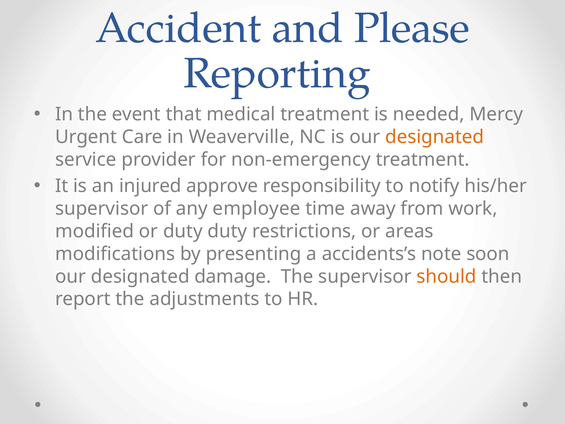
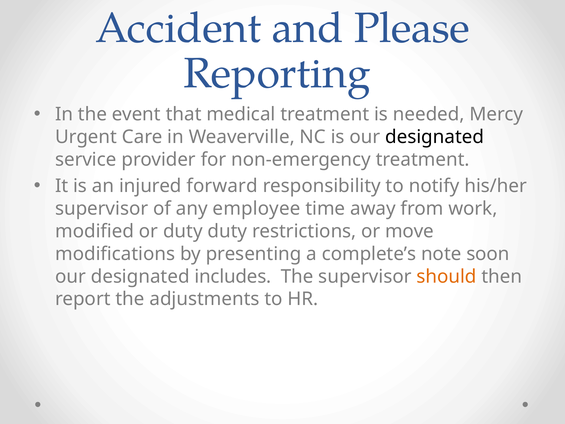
designated colour: orange -> black (435, 137)
approve: approve -> forward (222, 186)
areas: areas -> move (409, 231)
accidents’s: accidents’s -> complete’s (369, 254)
damage: damage -> includes (233, 276)
